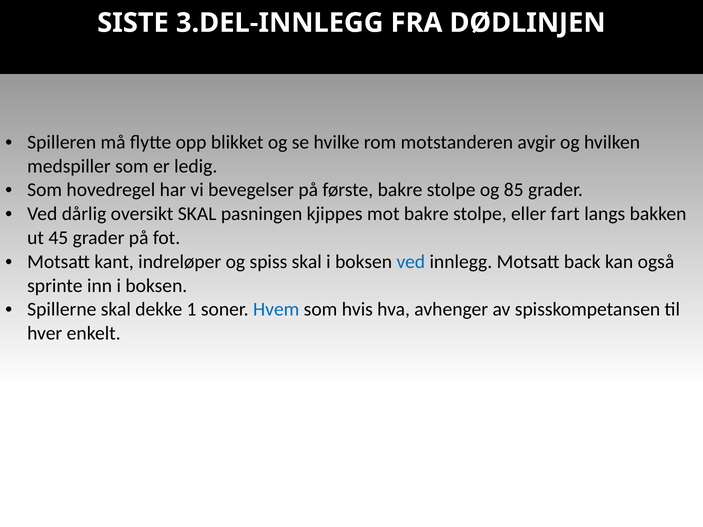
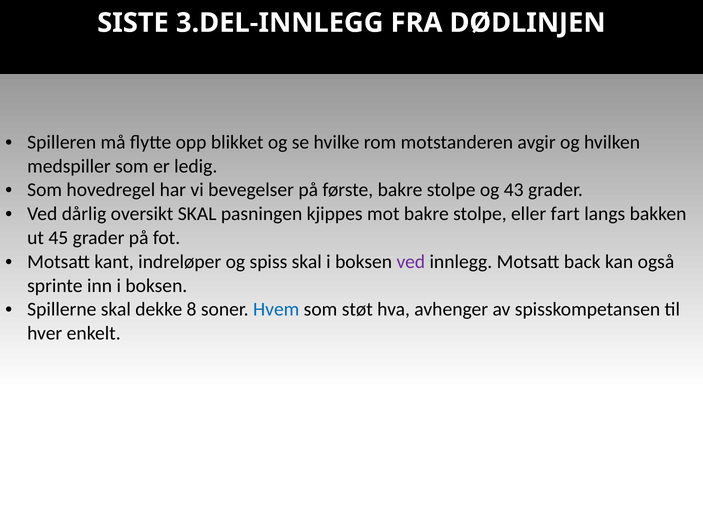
85: 85 -> 43 (514, 190)
ved colour: blue -> purple (411, 262)
1: 1 -> 8 (192, 310)
hvis: hvis -> støt (357, 310)
